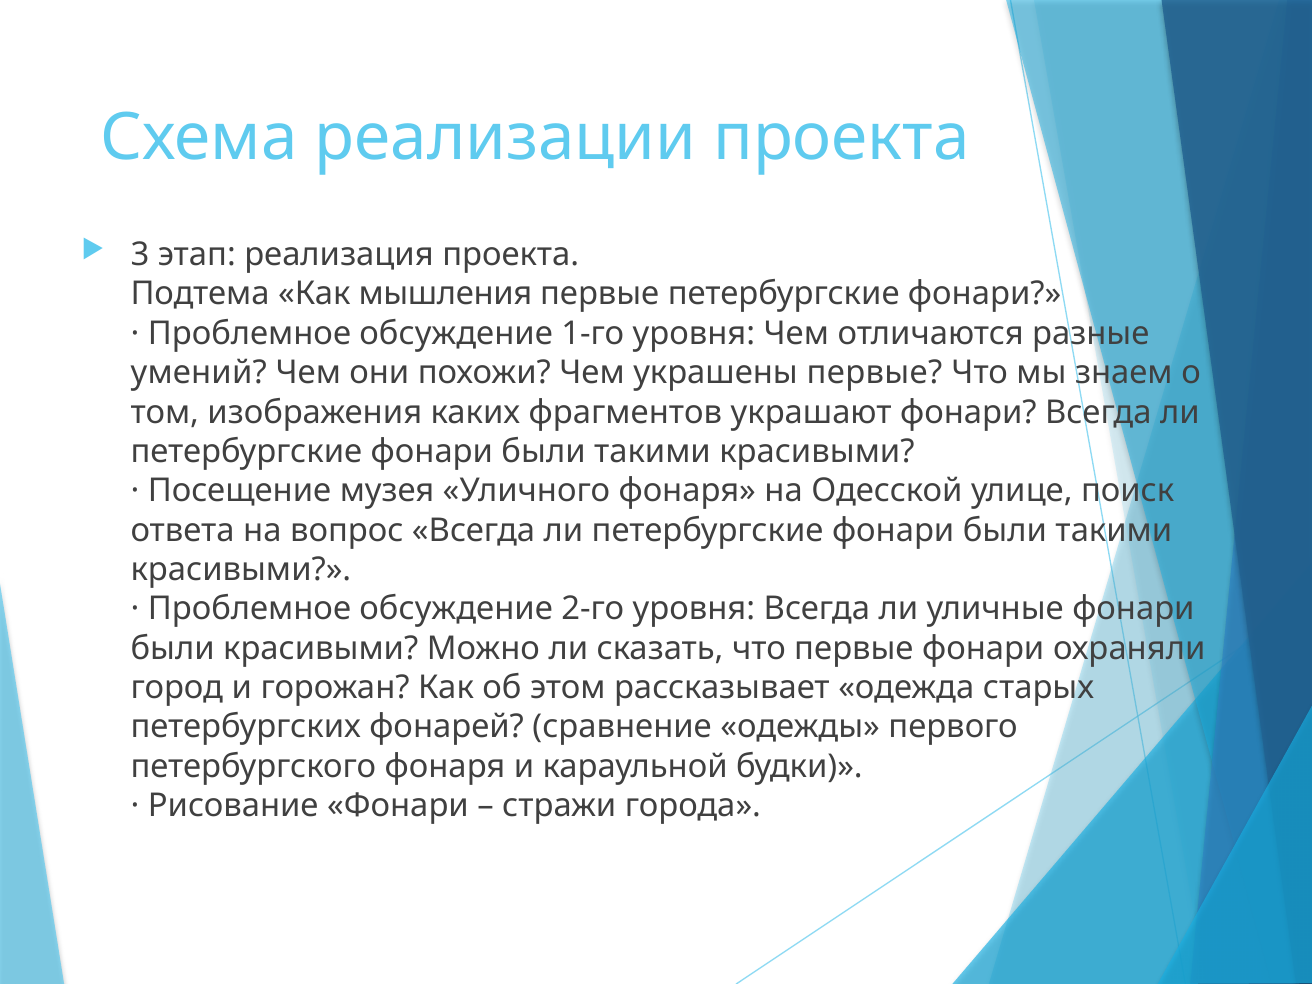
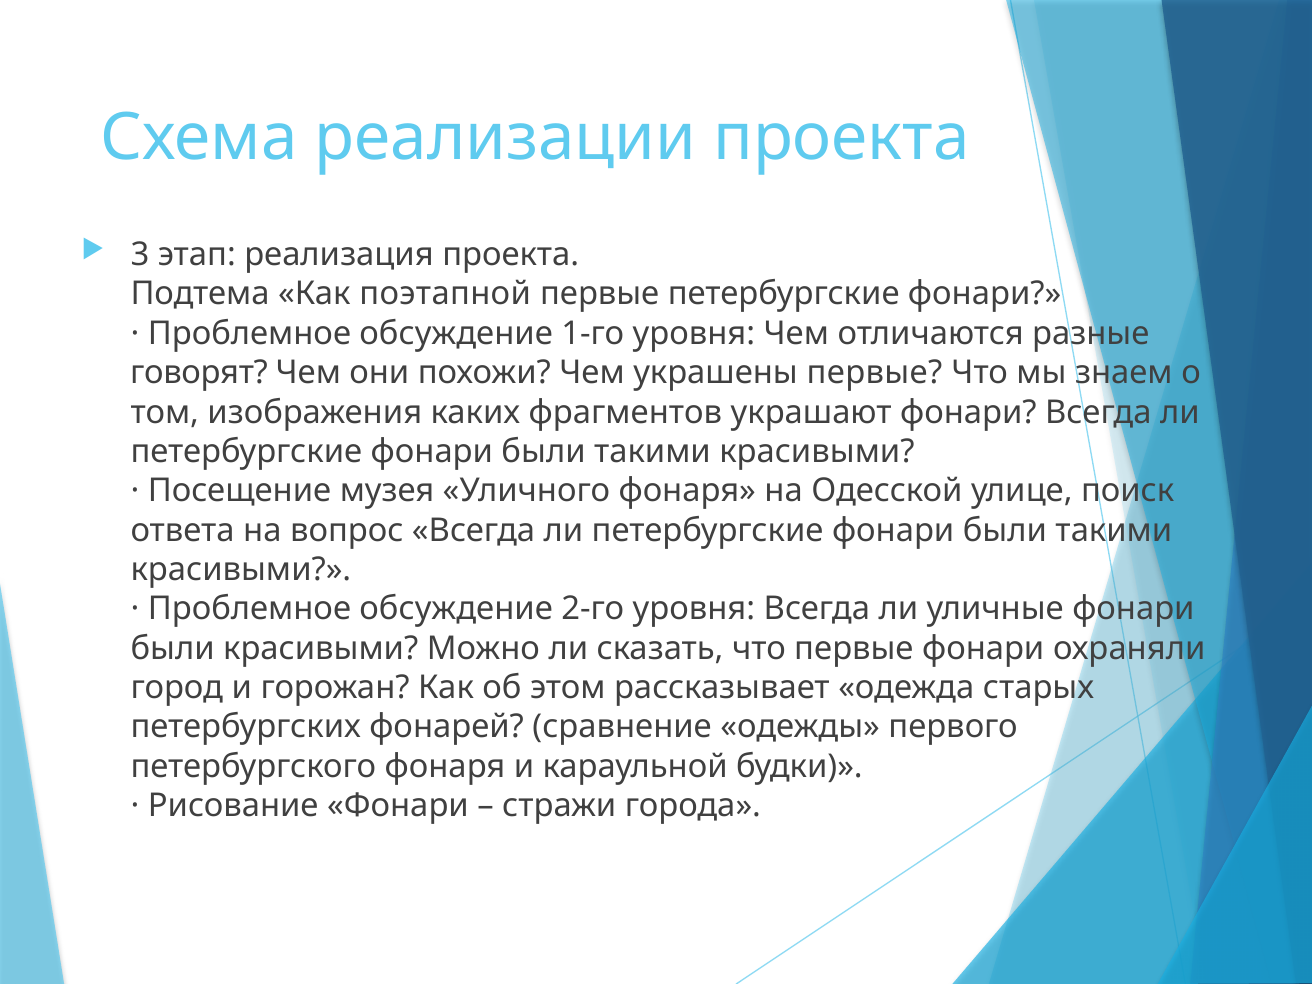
мышления: мышления -> поэтапной (445, 294)
умений: умений -> говорят (199, 373)
